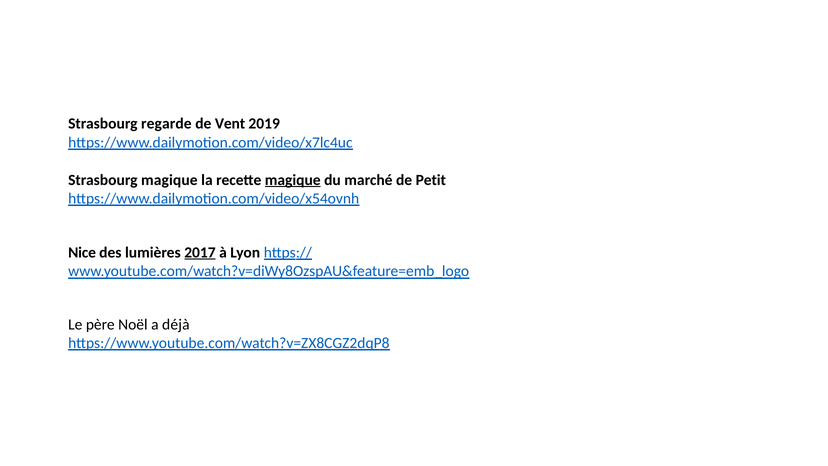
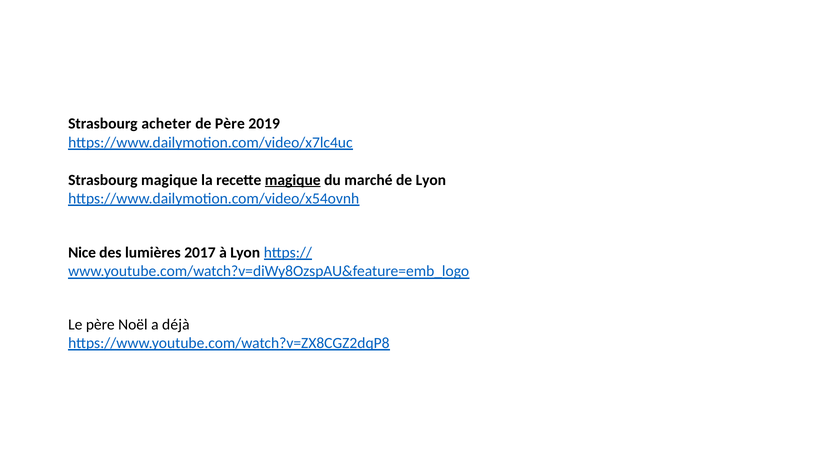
regarde: regarde -> acheter (166, 124)
de Vent: Vent -> Père (230, 124)
de Petit: Petit -> Lyon (431, 180)
2017 underline: present -> none (200, 252)
